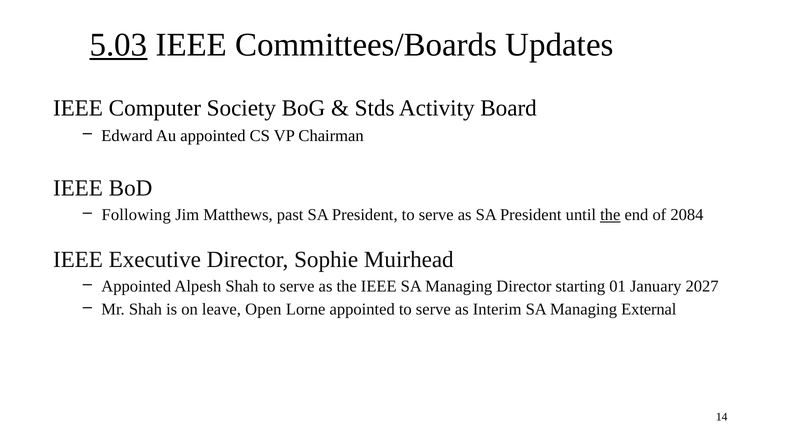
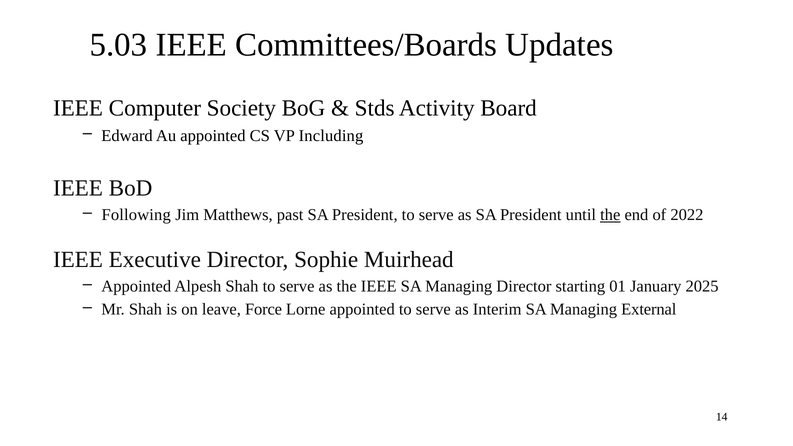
5.03 underline: present -> none (119, 45)
Chairman: Chairman -> Including (331, 136)
2084: 2084 -> 2022 (687, 215)
2027: 2027 -> 2025 (702, 286)
Open: Open -> Force (264, 310)
